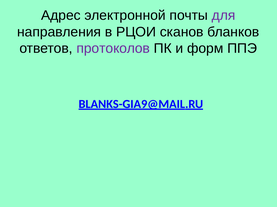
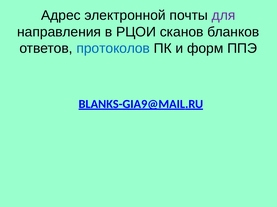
протоколов colour: purple -> blue (113, 49)
